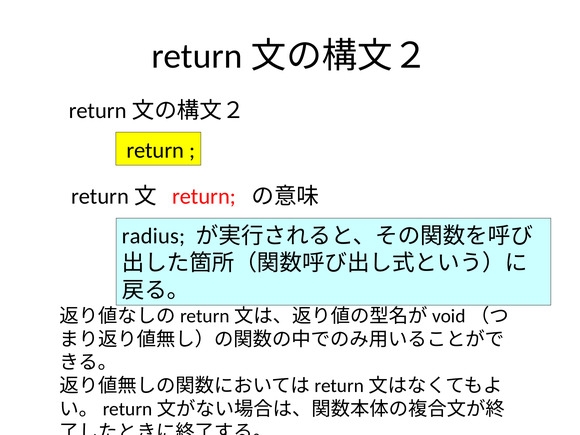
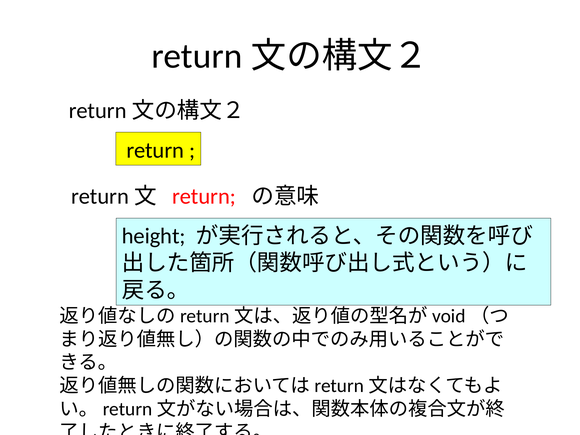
radius: radius -> height (154, 236)
